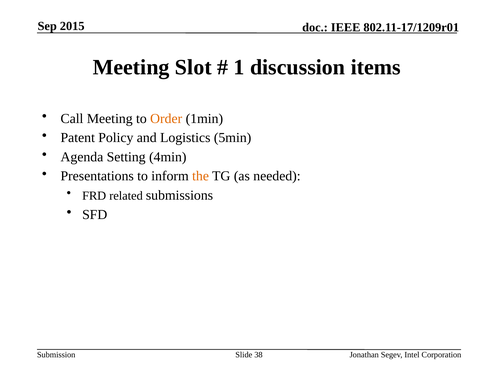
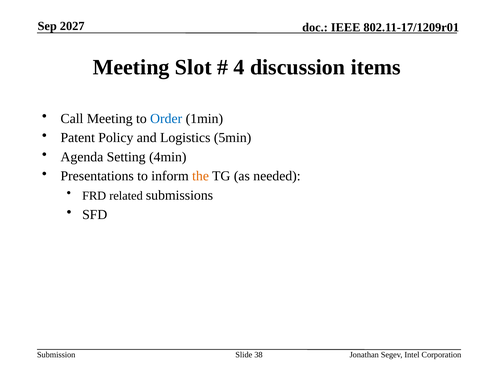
2015: 2015 -> 2027 (72, 26)
1: 1 -> 4 (239, 67)
Order colour: orange -> blue (166, 119)
